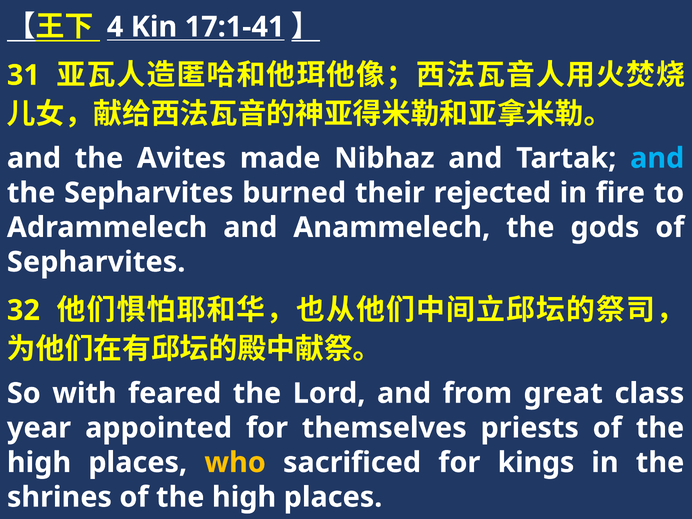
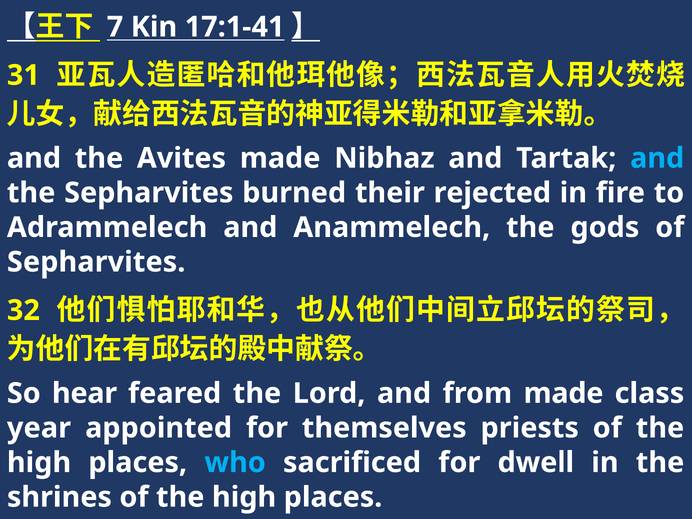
4: 4 -> 7 (115, 27)
with: with -> hear (85, 393)
from great: great -> made (563, 393)
who colour: yellow -> light blue (235, 463)
kings: kings -> dwell (536, 463)
